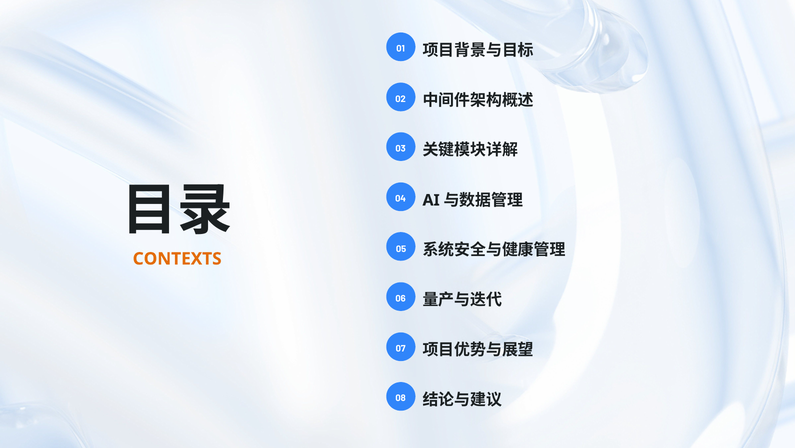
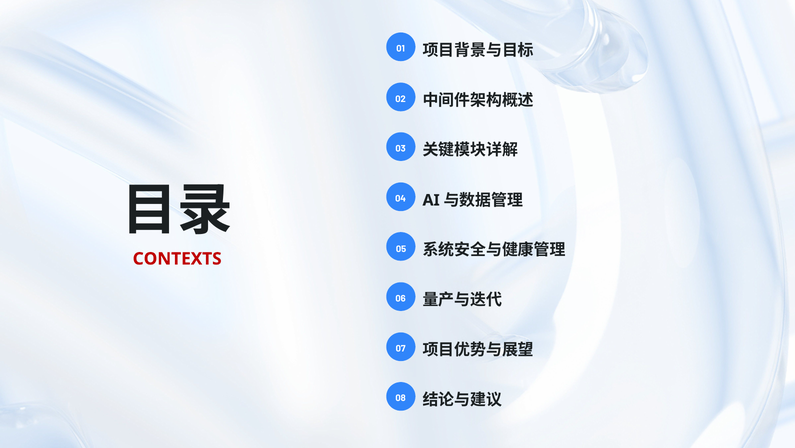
CONTEXTS colour: orange -> red (177, 258)
